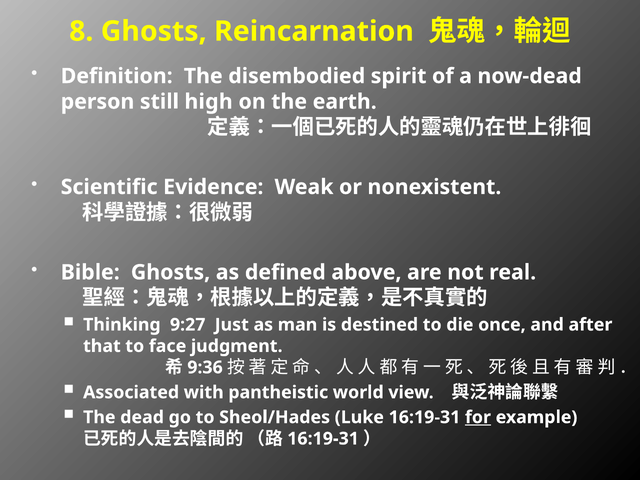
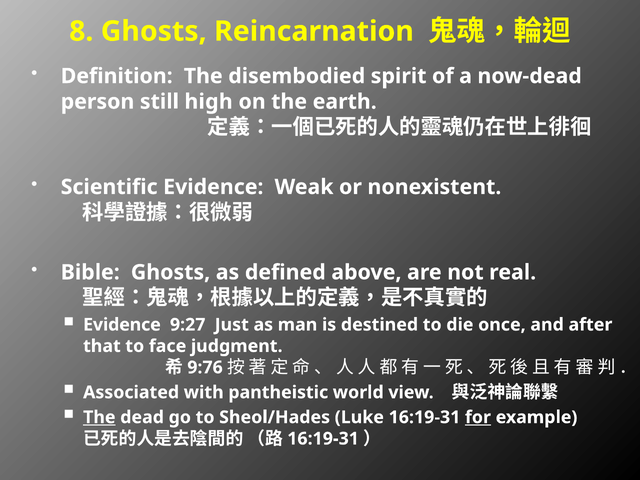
Thinking: Thinking -> Evidence (122, 325)
9:36: 9:36 -> 9:76 (205, 367)
The underline: none -> present (99, 417)
